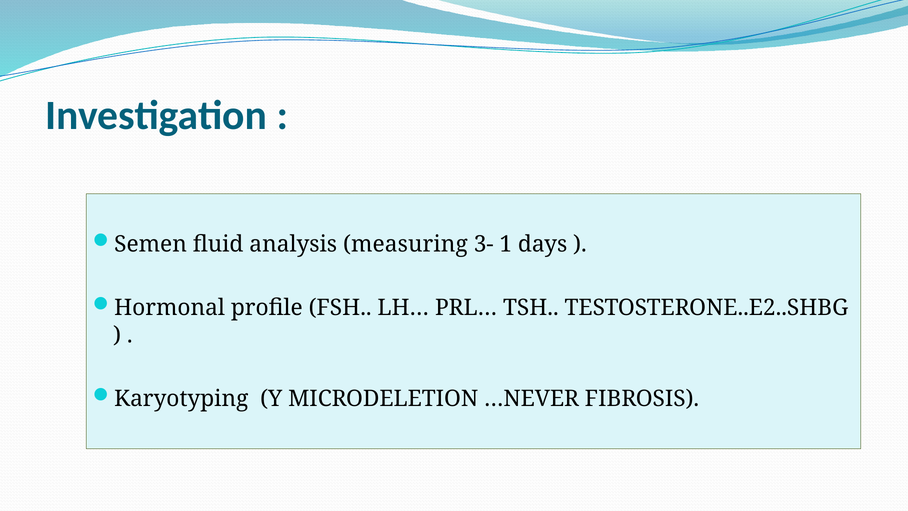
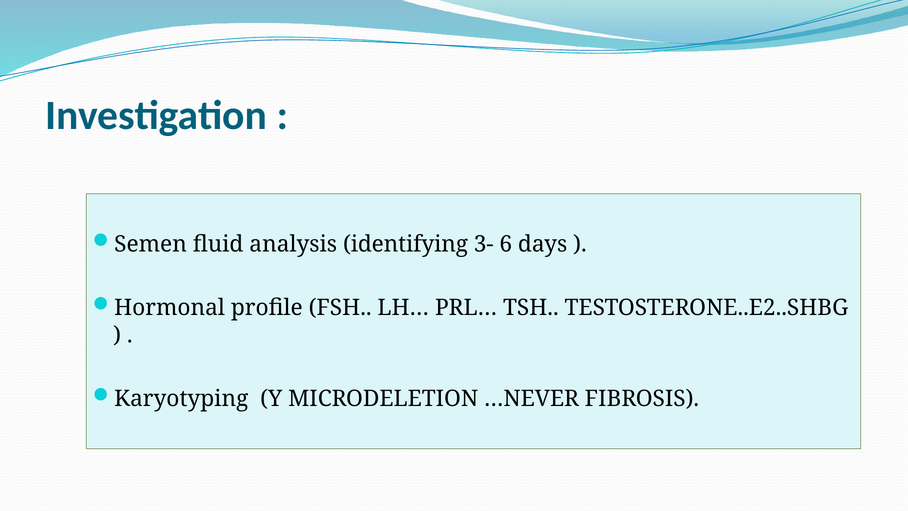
measuring: measuring -> identifying (406, 244)
1: 1 -> 6 (506, 244)
